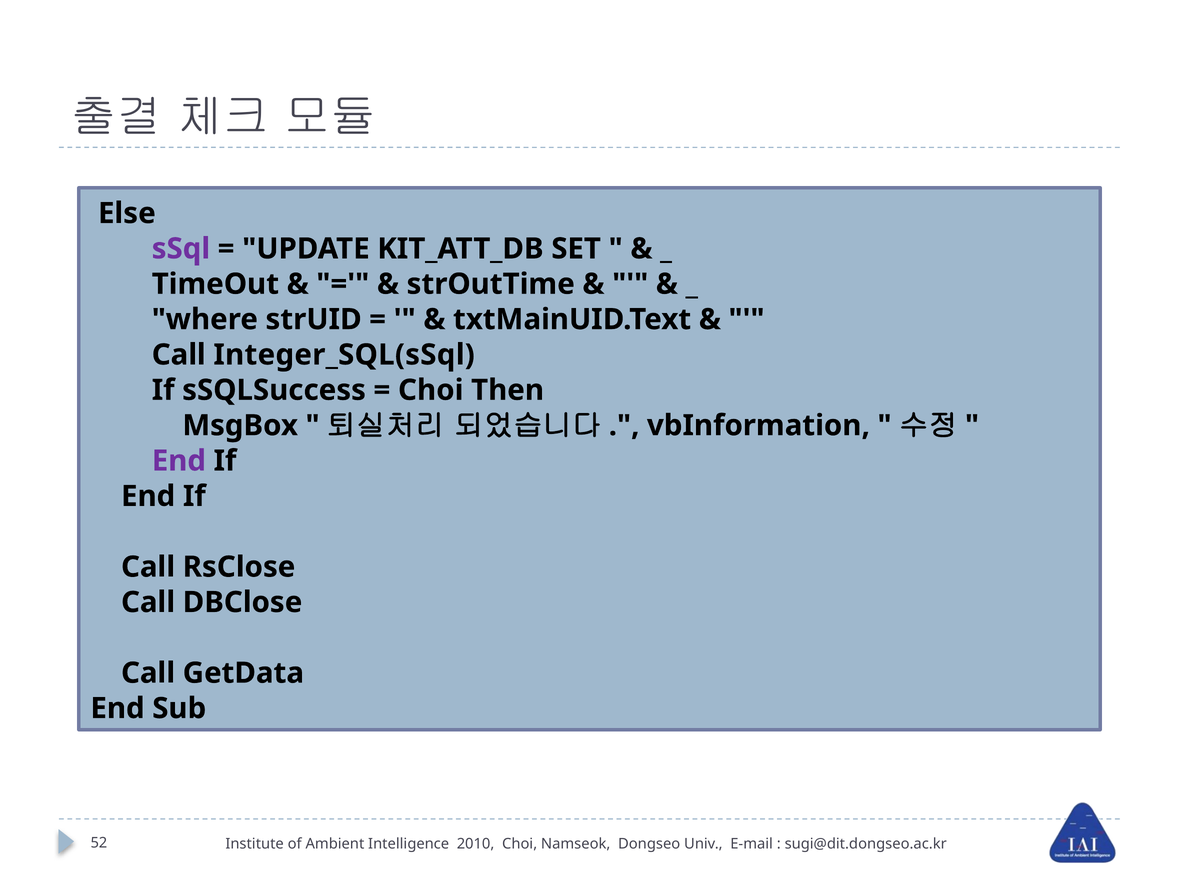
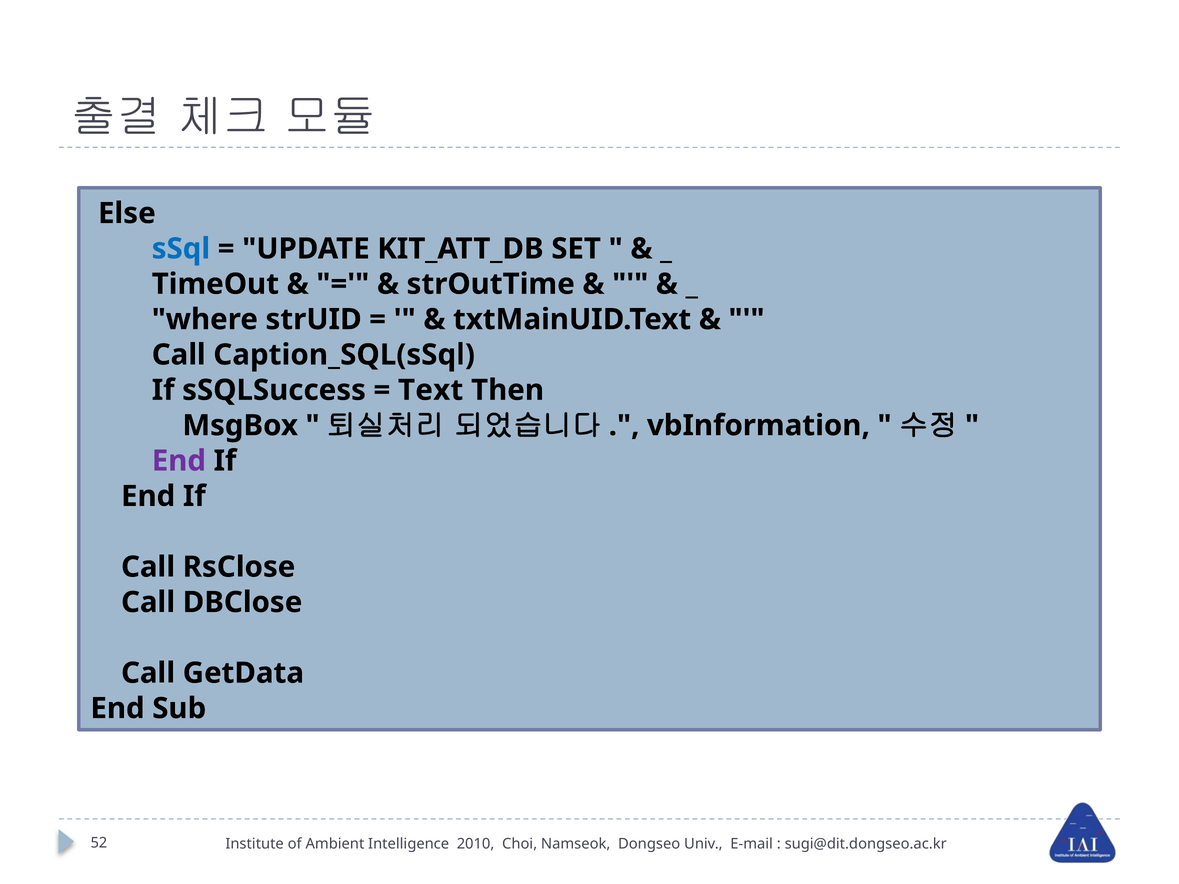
sSql colour: purple -> blue (181, 249)
Integer_SQL(sSql: Integer_SQL(sSql -> Caption_SQL(sSql (344, 355)
Choi: Choi -> Text (431, 390)
